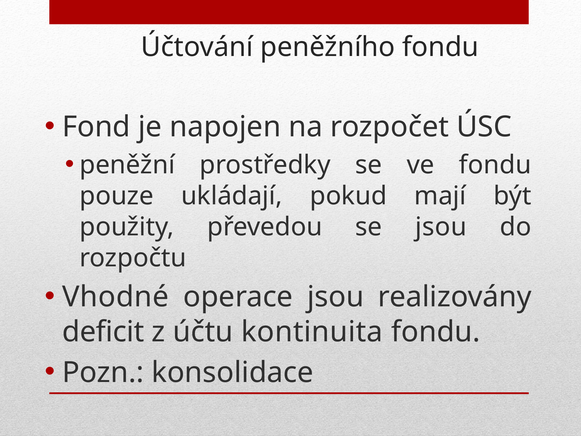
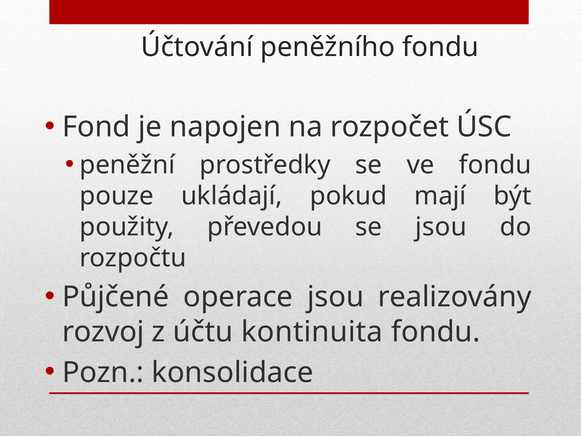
Vhodné: Vhodné -> Půjčené (116, 297)
deficit: deficit -> rozvoj (103, 332)
